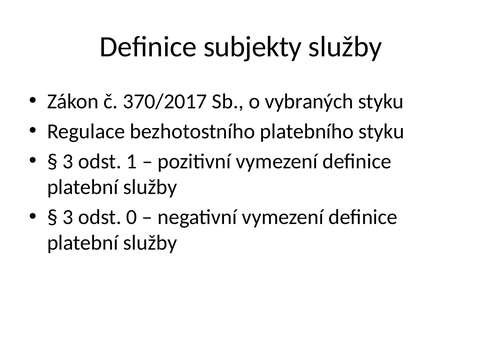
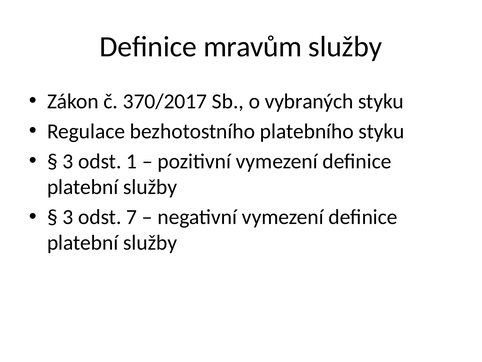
subjekty: subjekty -> mravům (253, 47)
0: 0 -> 7 (132, 217)
